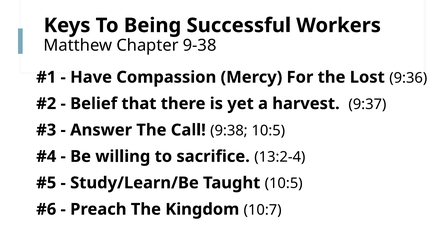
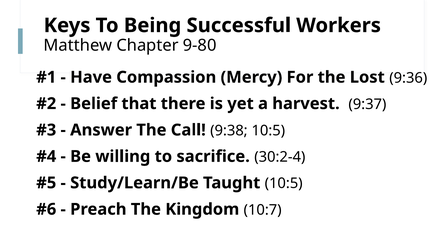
9-38: 9-38 -> 9-80 (200, 45)
13:2-4: 13:2-4 -> 30:2-4 (280, 157)
